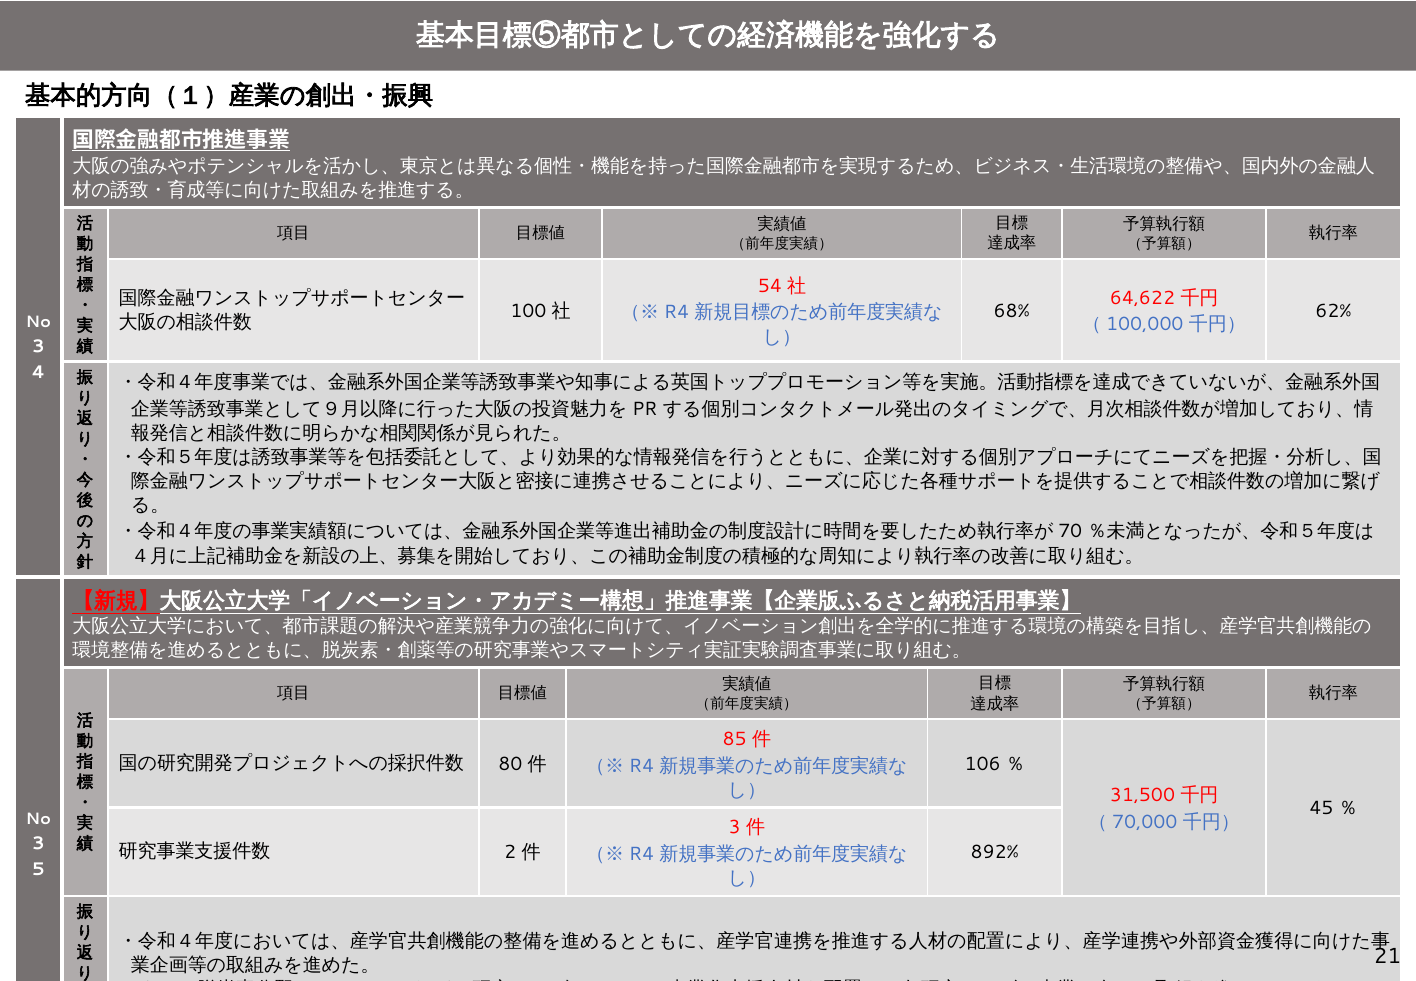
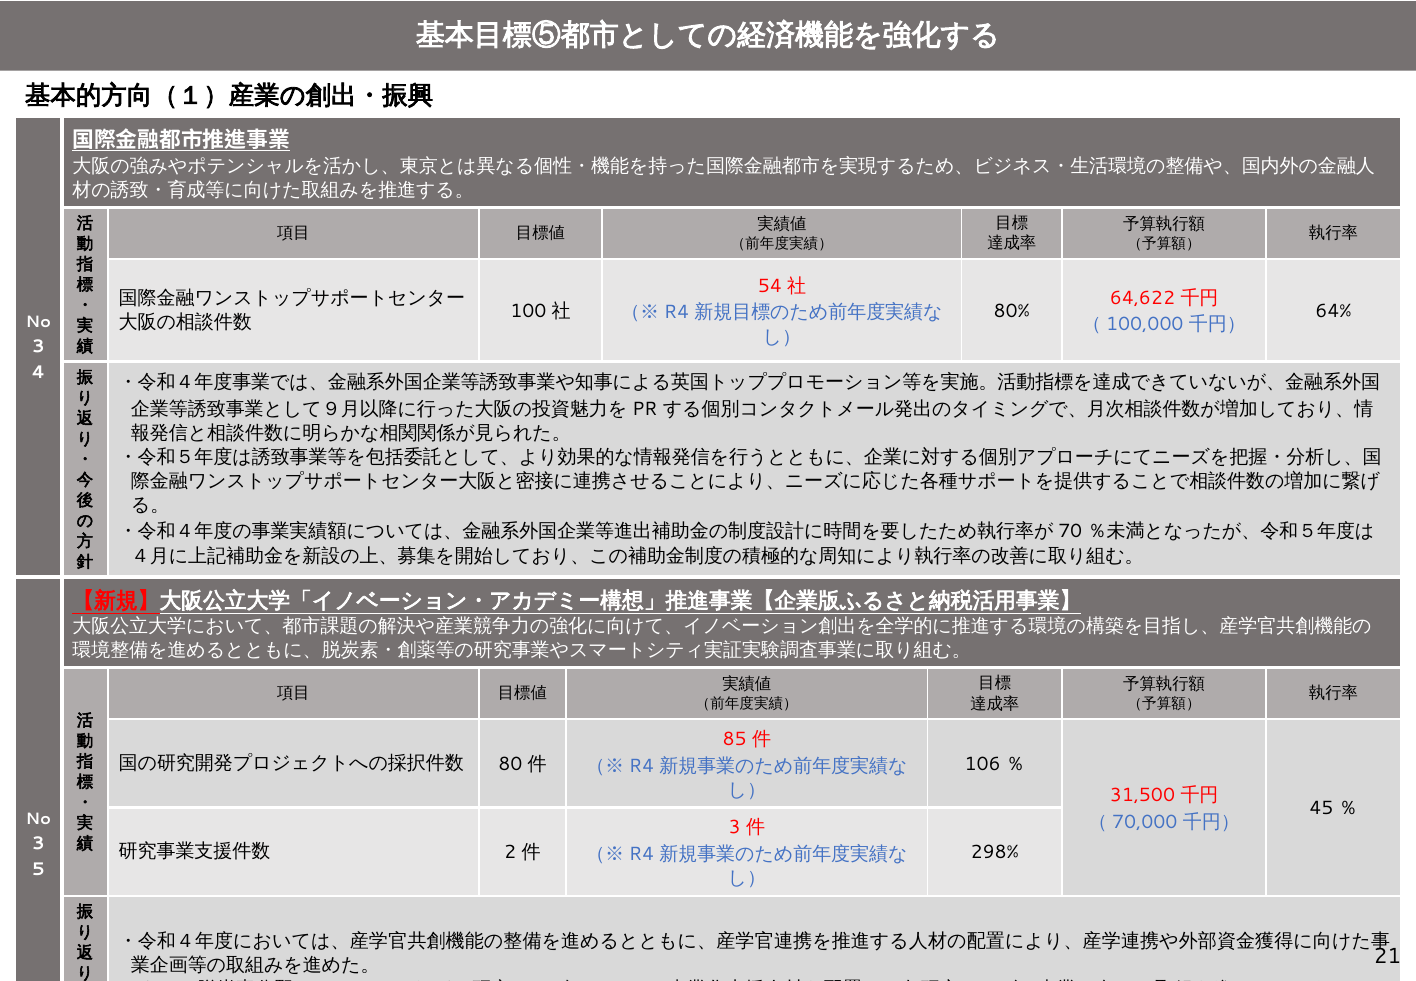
68%: 68% -> 80% (1012, 311)
62%: 62% -> 64% (1334, 311)
892%: 892% -> 298% (995, 852)
